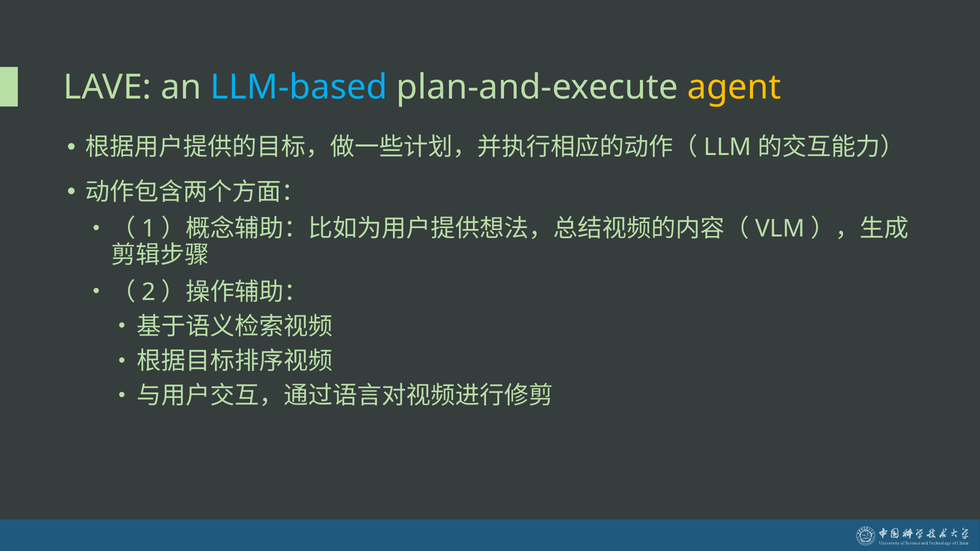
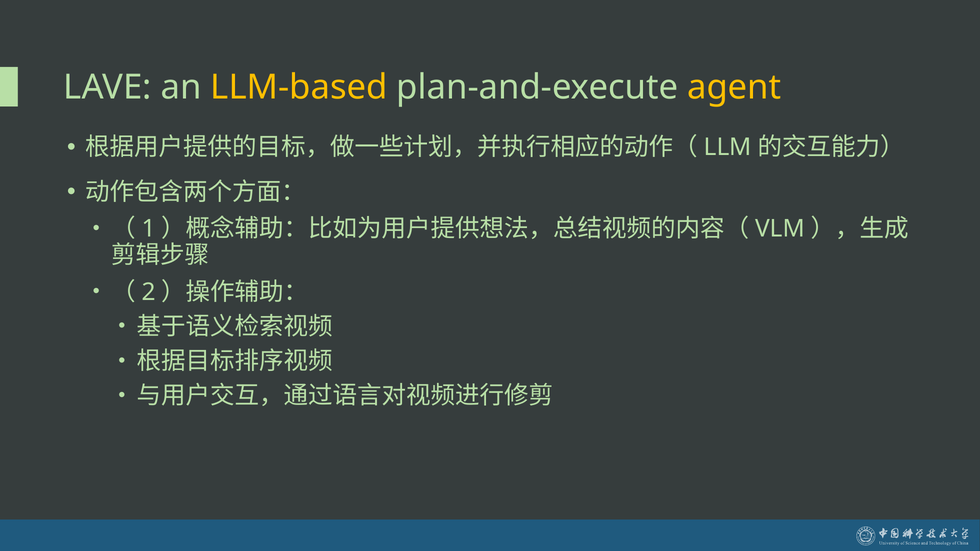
LLM-based colour: light blue -> yellow (299, 87)
